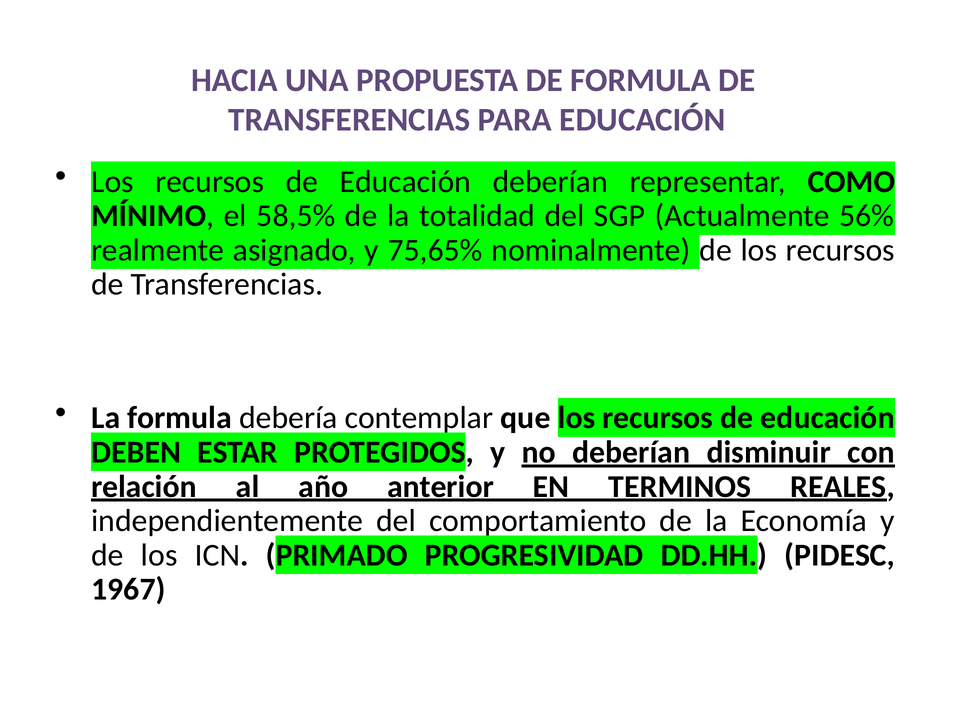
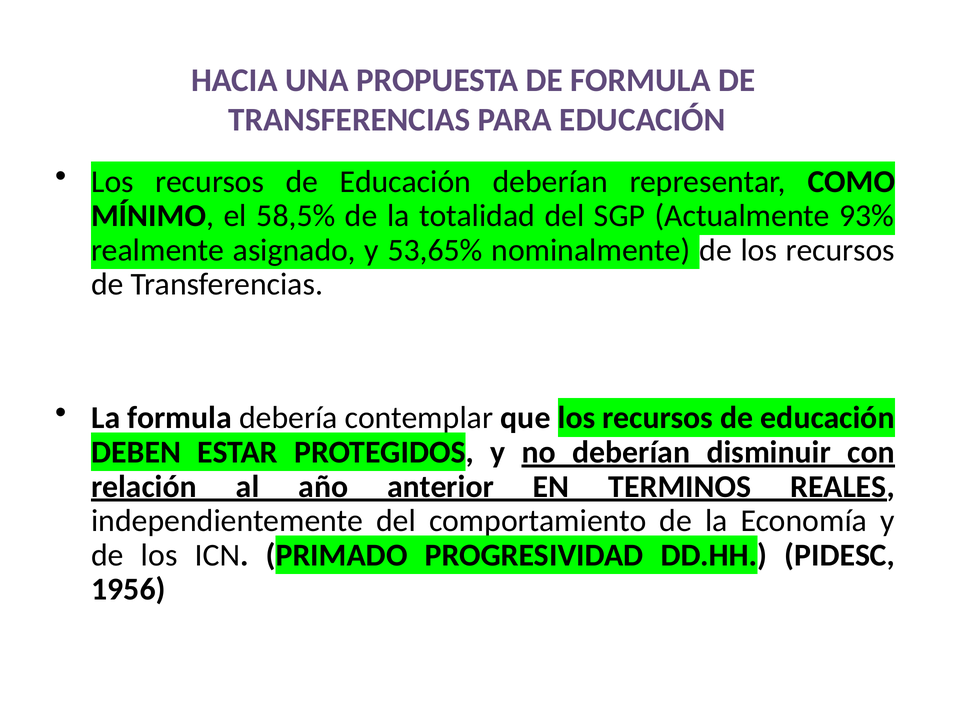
56%: 56% -> 93% (867, 216)
75,65%: 75,65% -> 53,65% (435, 250)
1967: 1967 -> 1956 (128, 590)
